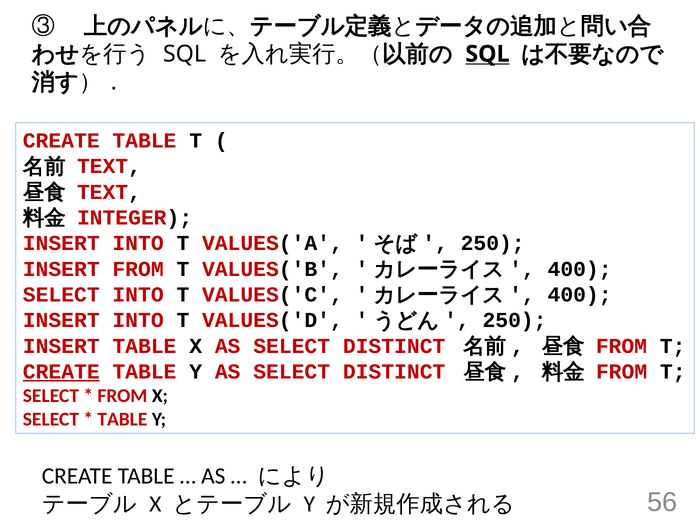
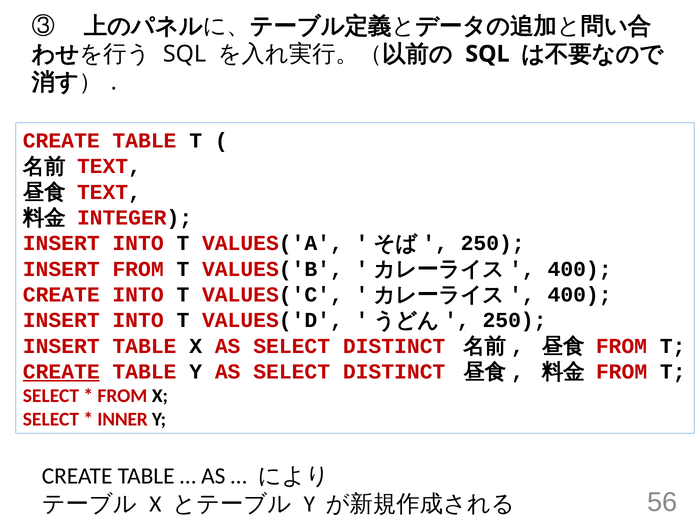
SQL underline: present -> none (487, 54)
SELECT: SELECT -> CREATE (61, 295)
TABLE: TABLE -> INNER (123, 419)
